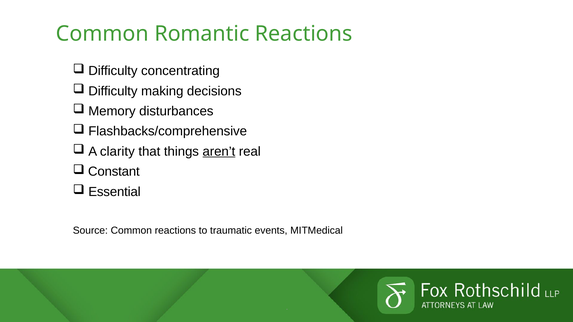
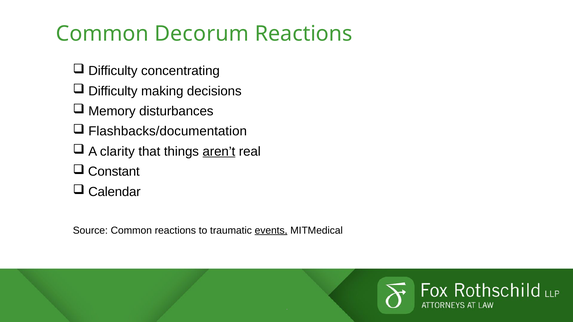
Romantic: Romantic -> Decorum (202, 34)
Flashbacks/comprehensive: Flashbacks/comprehensive -> Flashbacks/documentation (168, 131)
Essential: Essential -> Calendar (114, 192)
events underline: none -> present (271, 231)
